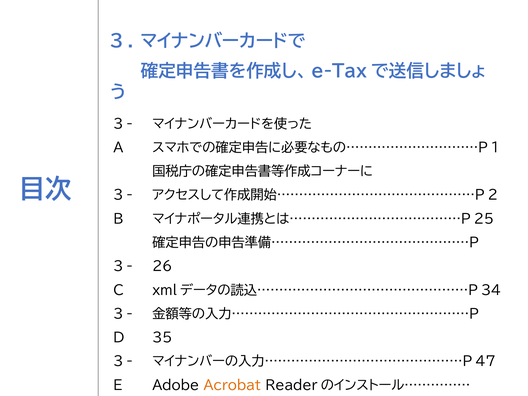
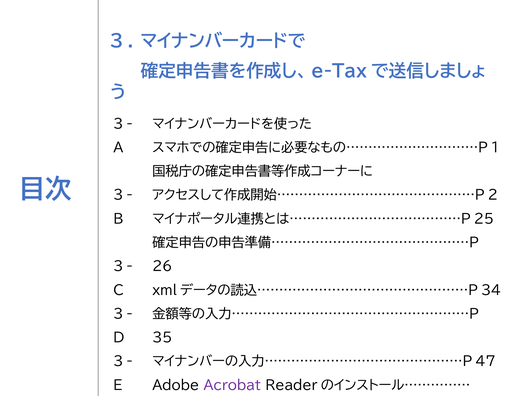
Acrobat colour: orange -> purple (232, 385)
